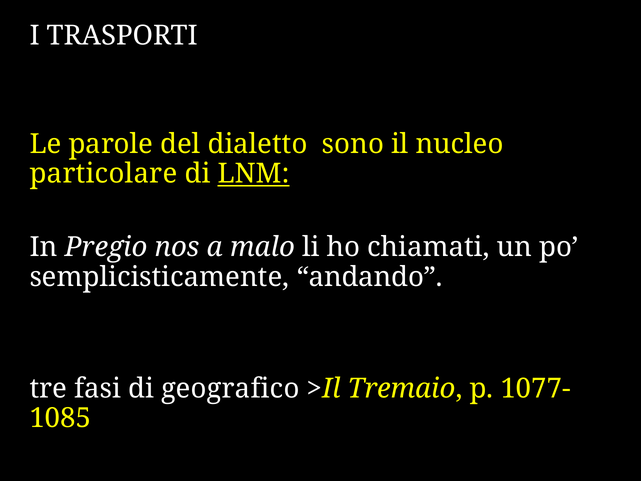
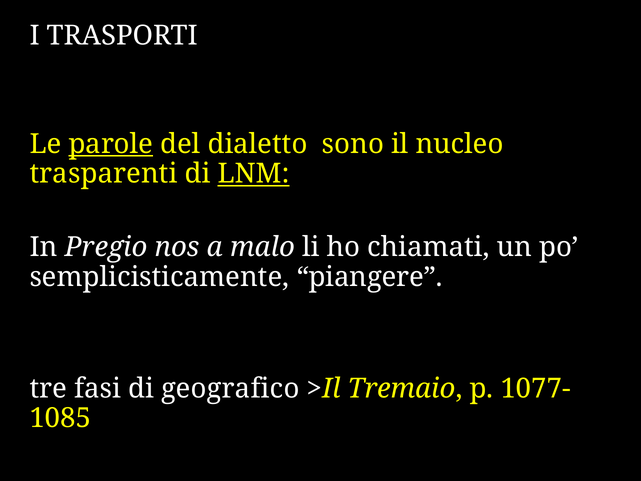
parole underline: none -> present (111, 144)
particolare: particolare -> trasparenti (104, 174)
andando: andando -> piangere (370, 277)
